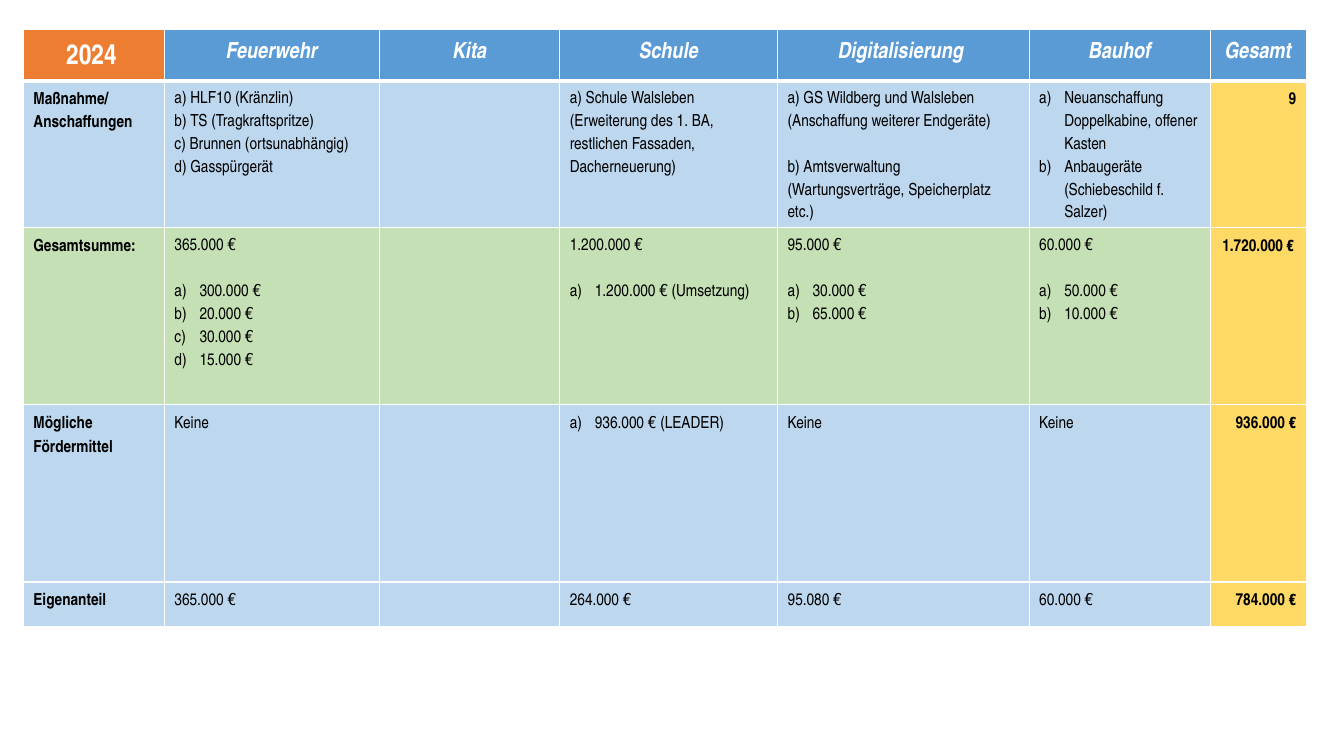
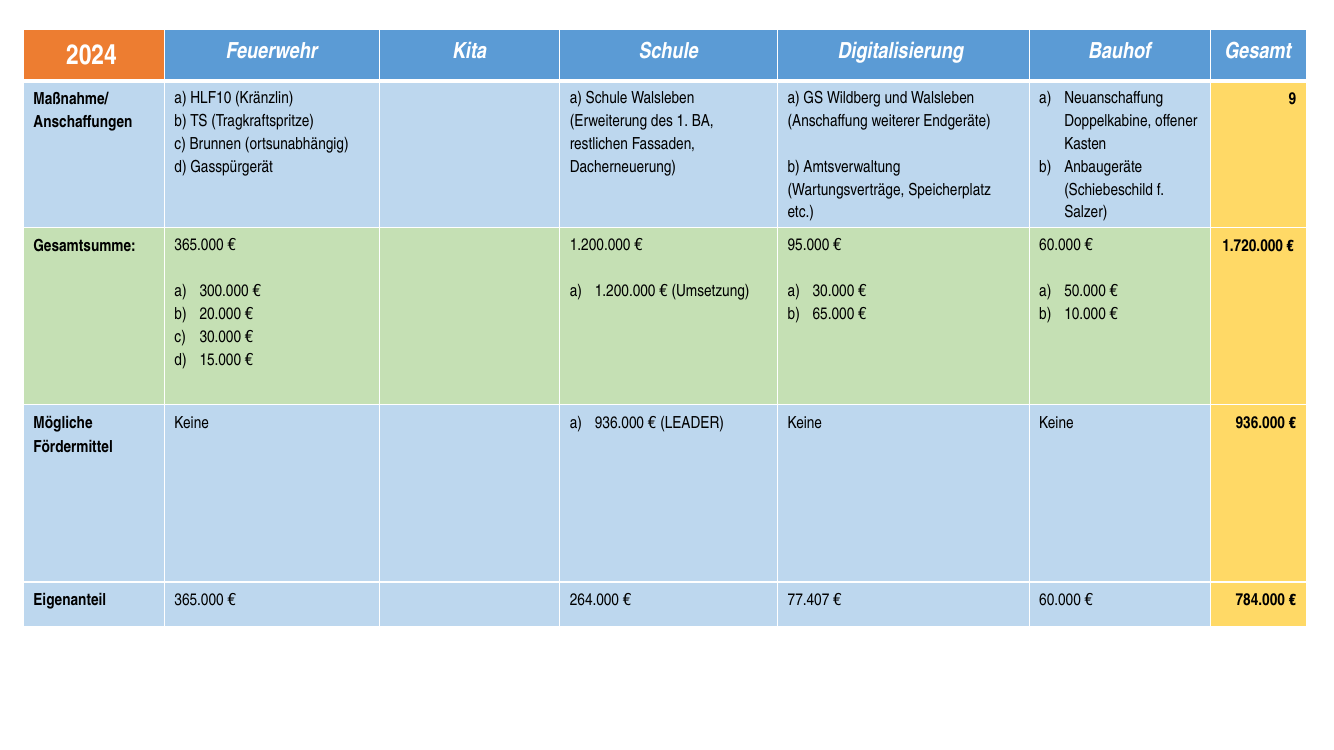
95.080: 95.080 -> 77.407 (809, 600)
